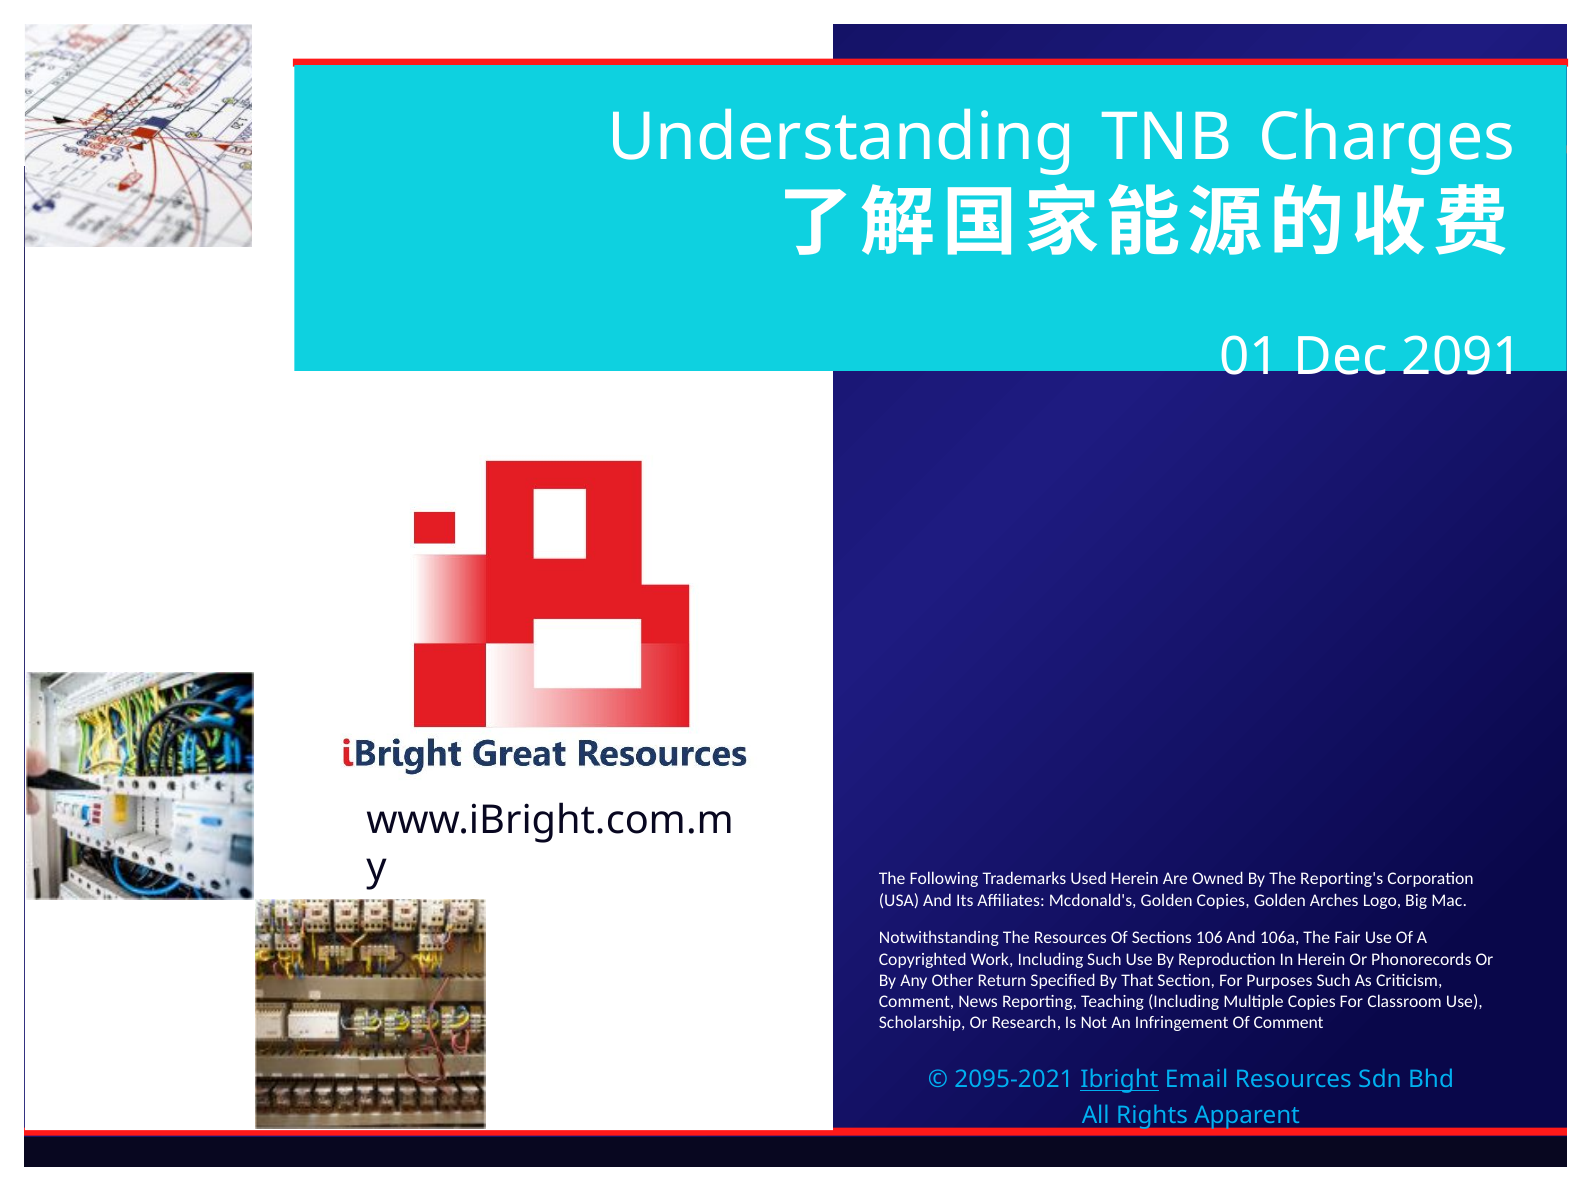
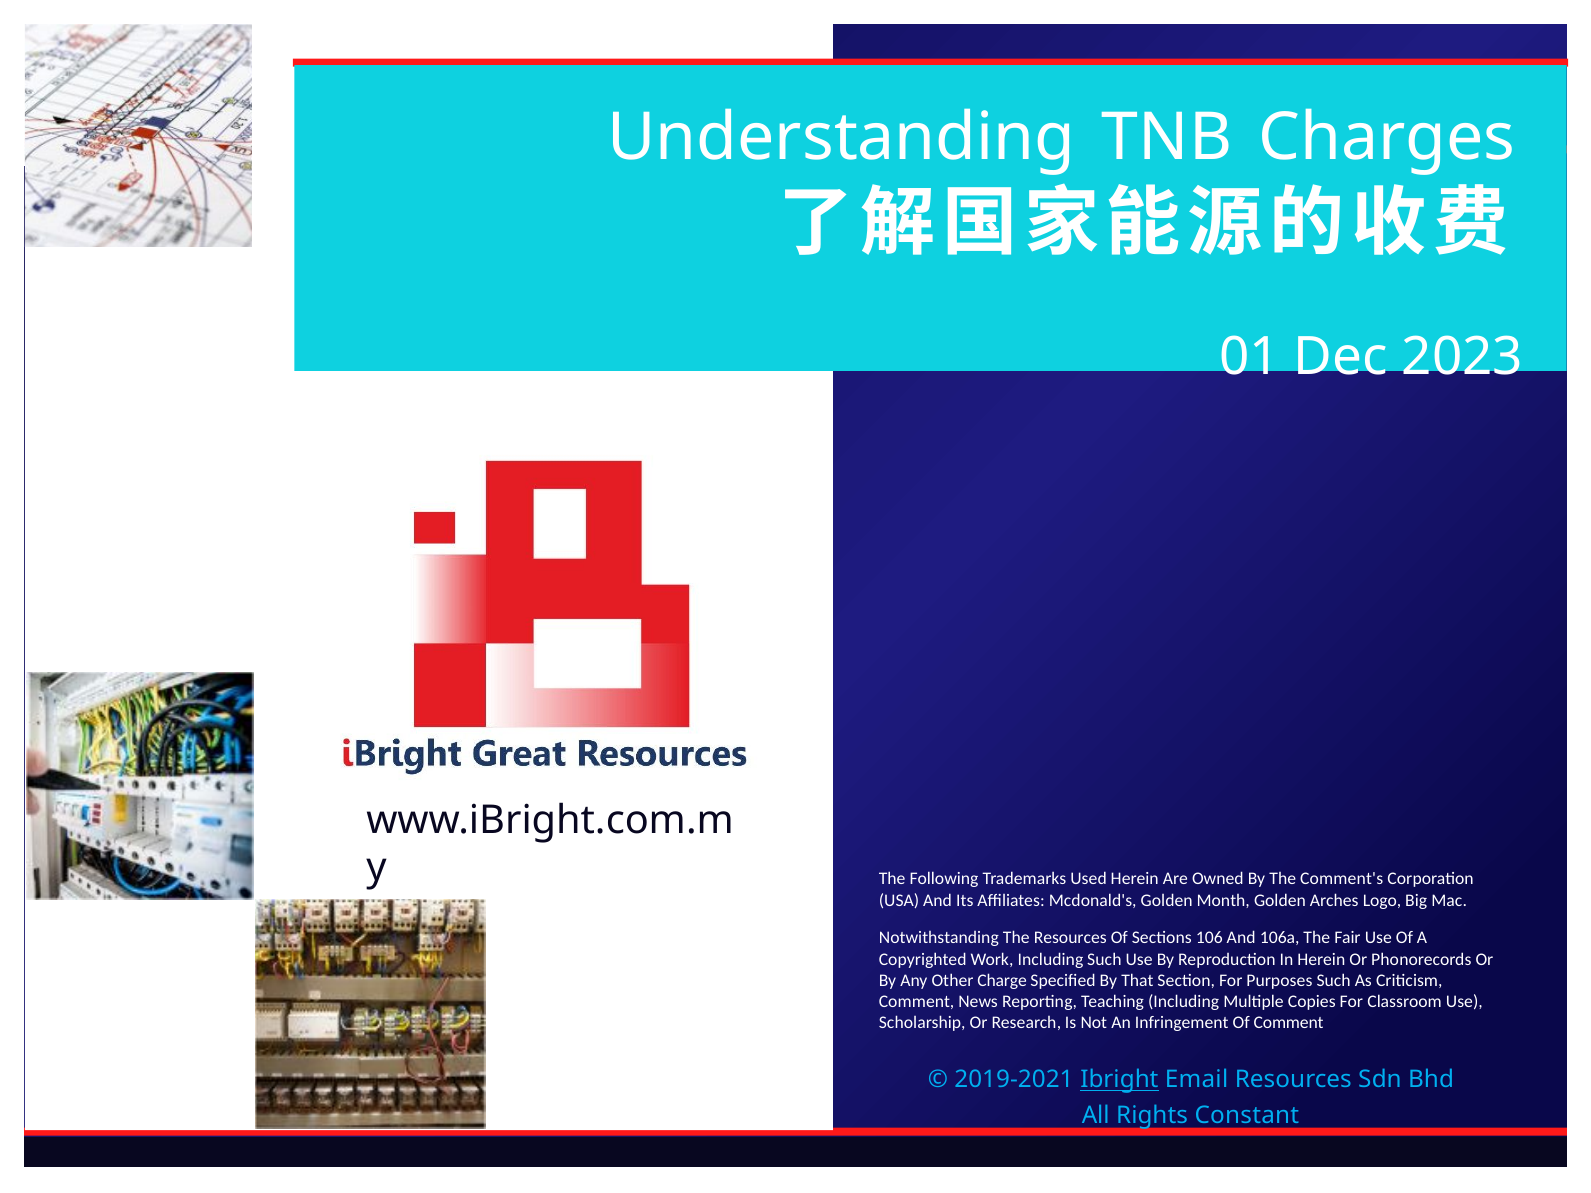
2091: 2091 -> 2023 (1463, 358)
Reporting's: Reporting's -> Comment's (1342, 879)
Golden Copies: Copies -> Month (1223, 900)
Return: Return -> Charge (1002, 981)
2095-2021: 2095-2021 -> 2019-2021 (1014, 1080)
Apparent: Apparent -> Constant (1247, 1116)
